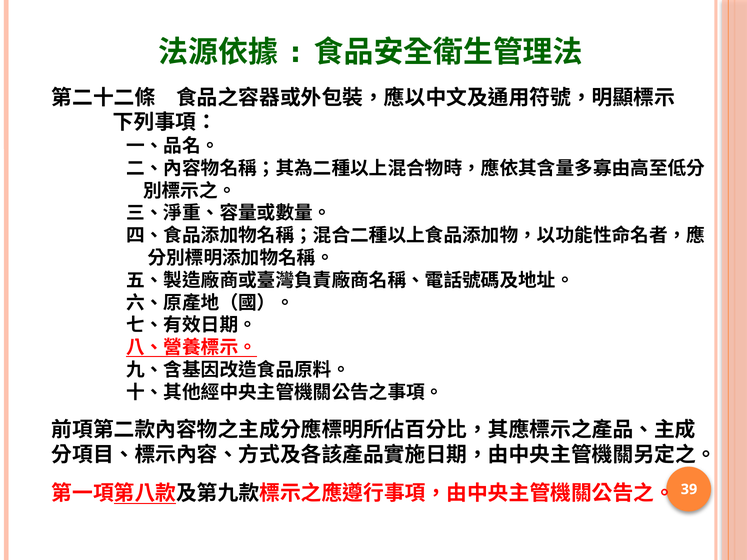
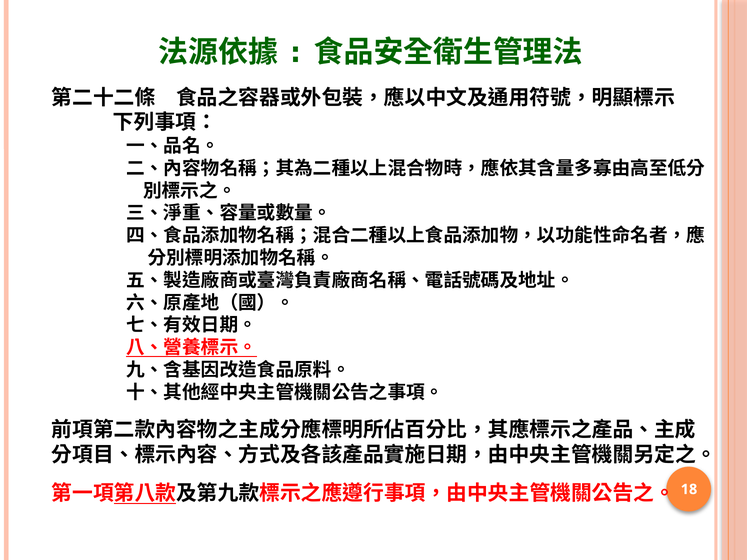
39: 39 -> 18 (689, 490)
